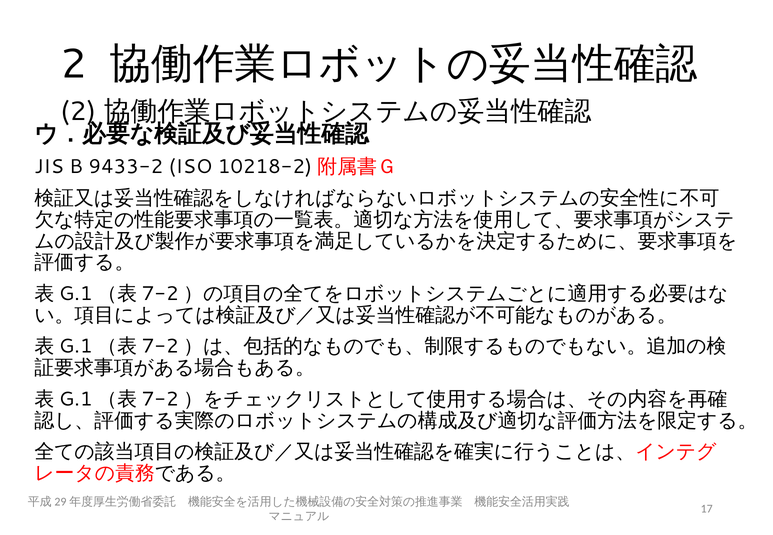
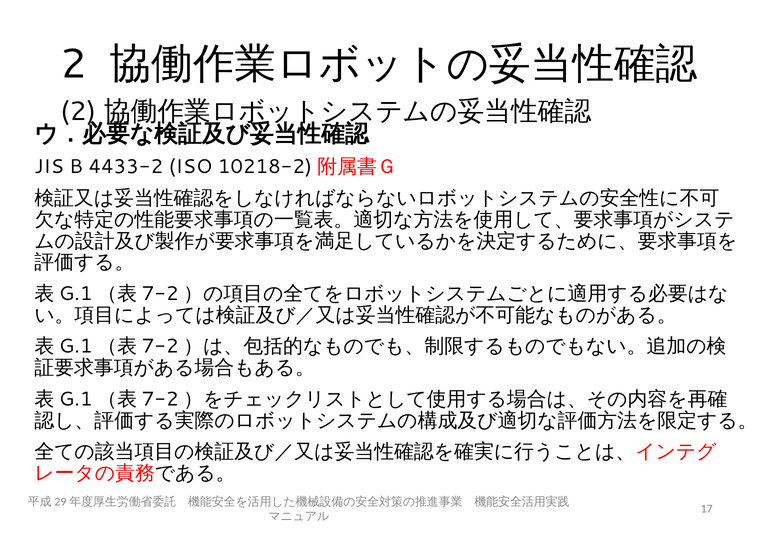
9433-2: 9433-2 -> 4433-2 (126, 167)
